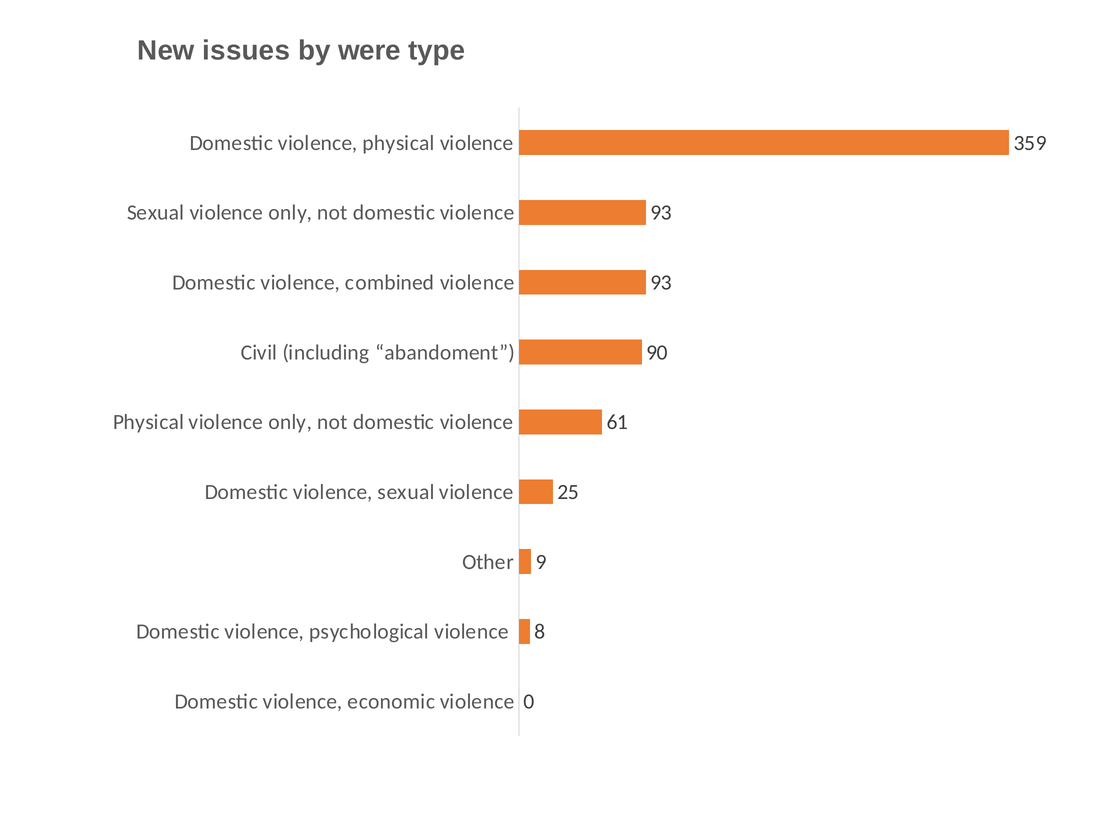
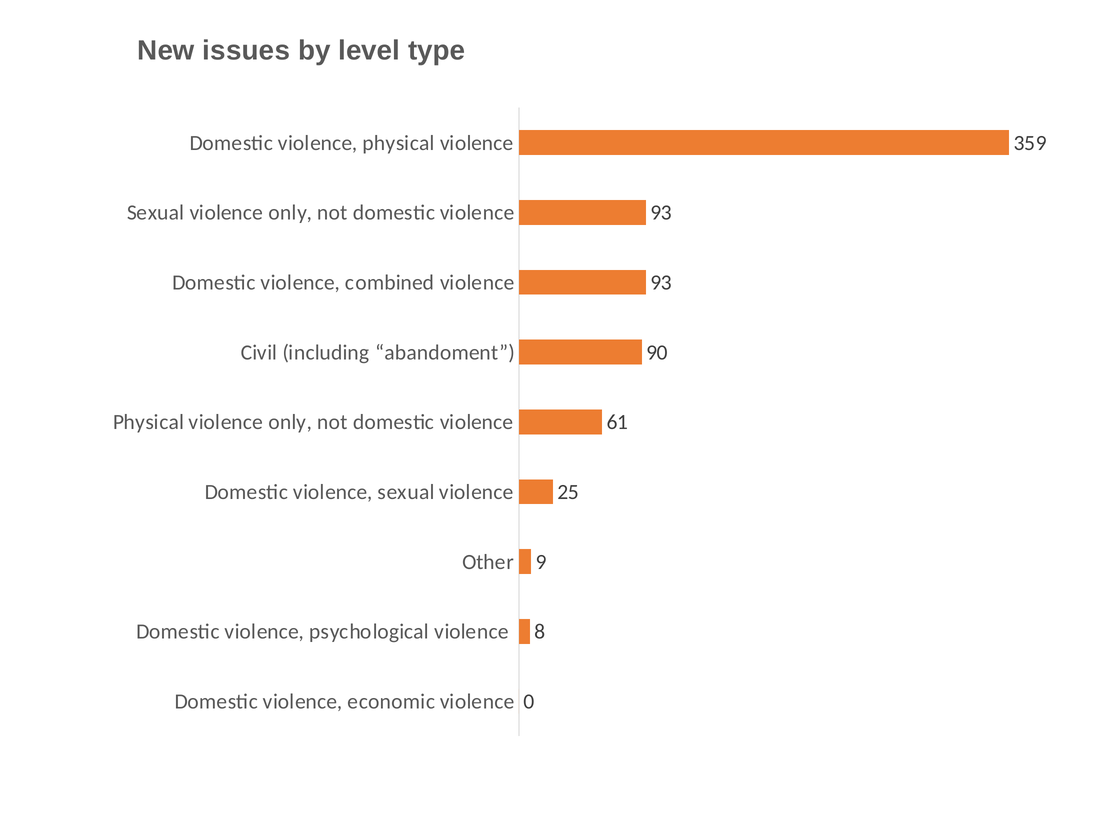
were: were -> level (369, 51)
